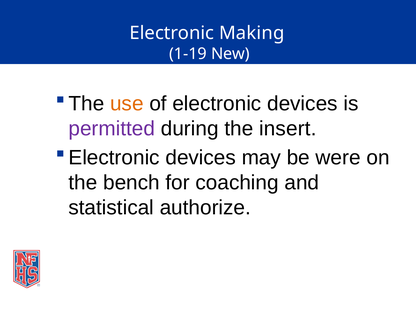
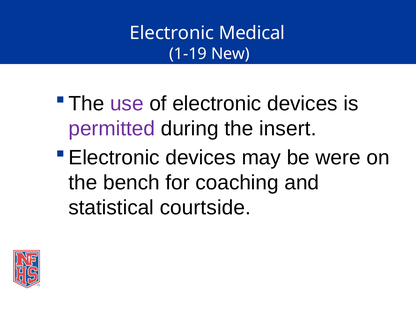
Making: Making -> Medical (252, 33)
use colour: orange -> purple (127, 104)
authorize: authorize -> courtside (205, 208)
